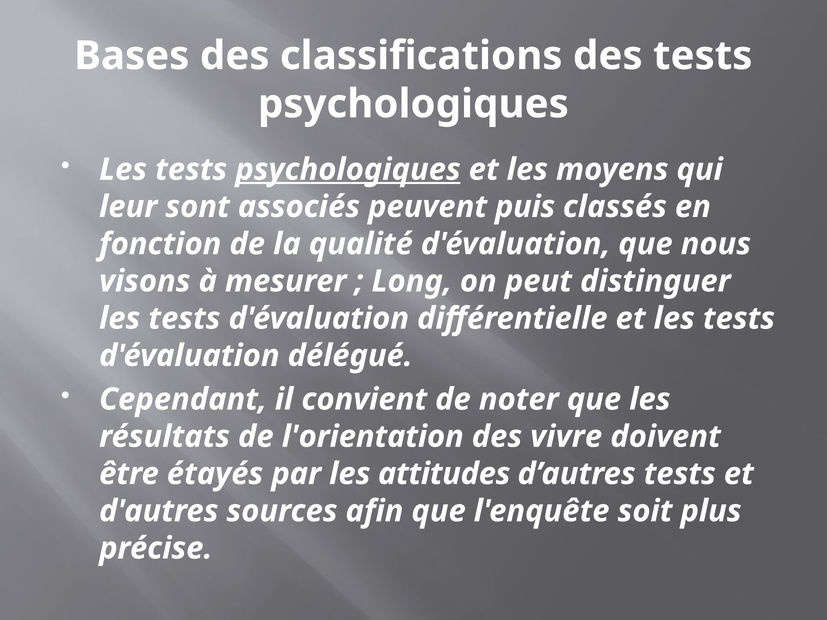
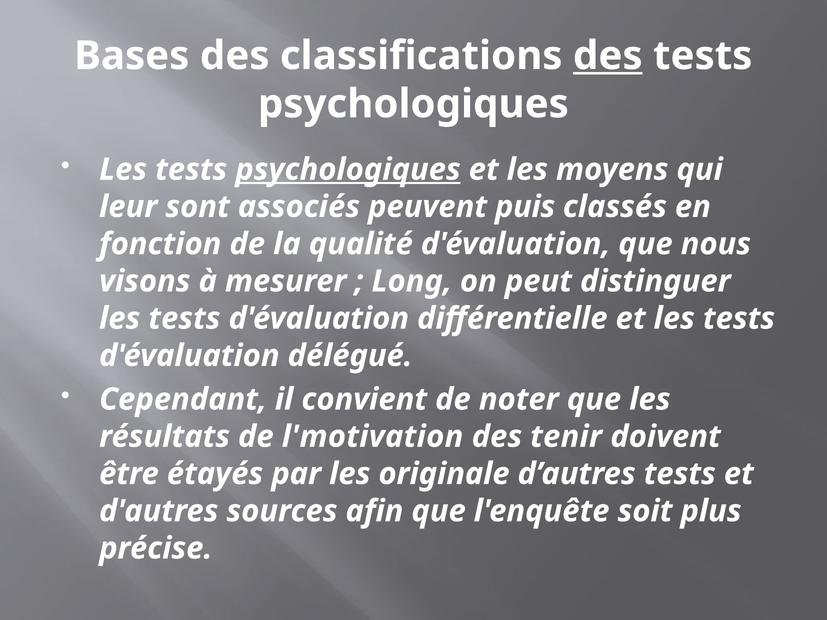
des underline: none -> present (608, 56)
l'orientation: l'orientation -> l'motivation (373, 437)
vivre: vivre -> tenir (566, 437)
attitudes: attitudes -> originale (444, 474)
